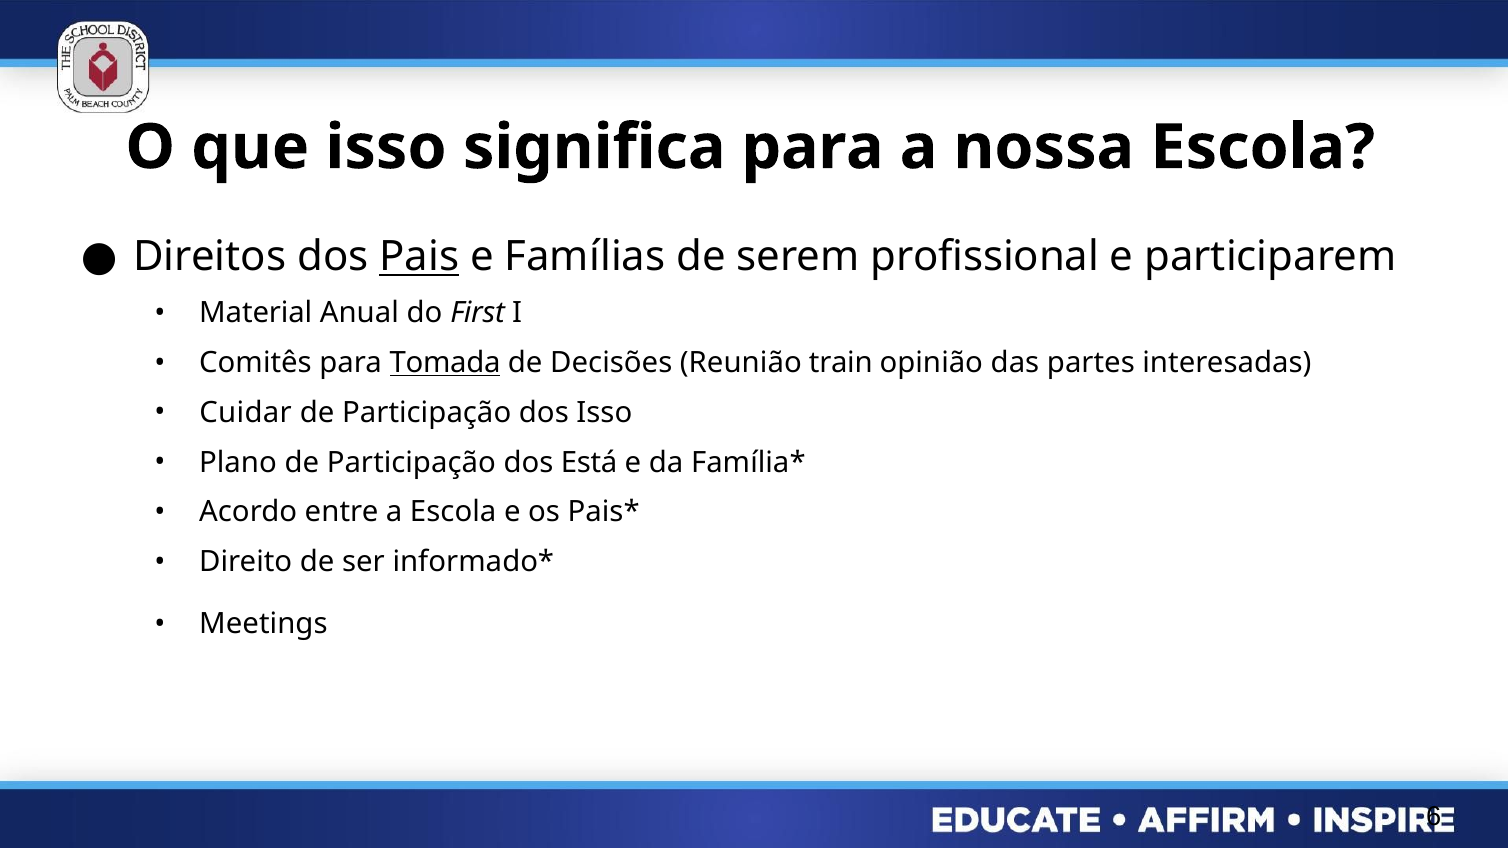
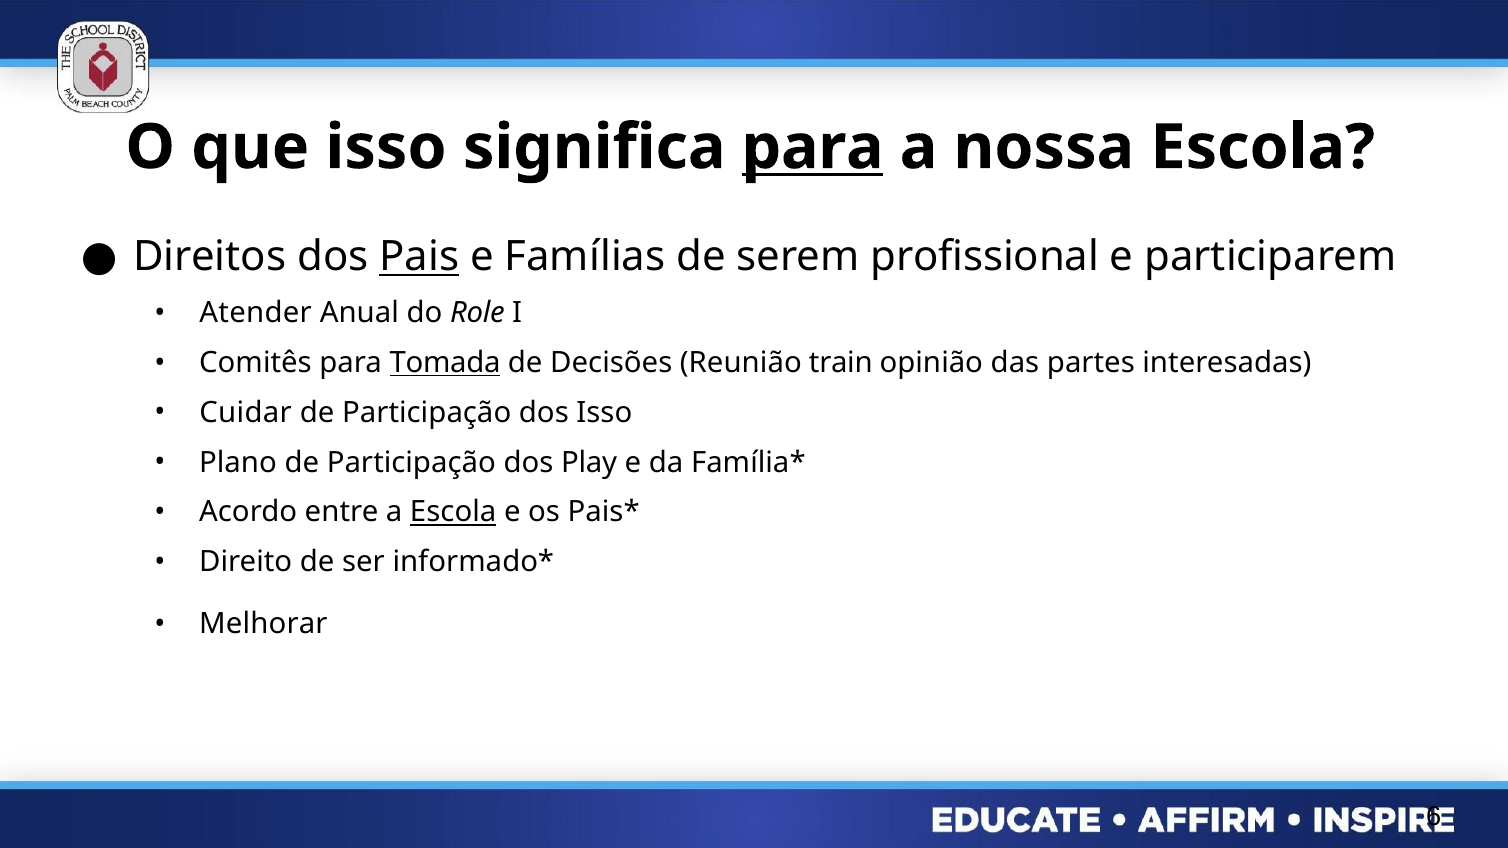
para underline: none -> present (813, 147)
Material: Material -> Atender (256, 313)
First: First -> Role (478, 313)
Está: Está -> Play (589, 463)
Escola underline: none -> present (453, 512)
Meetings: Meetings -> Melhorar (263, 624)
